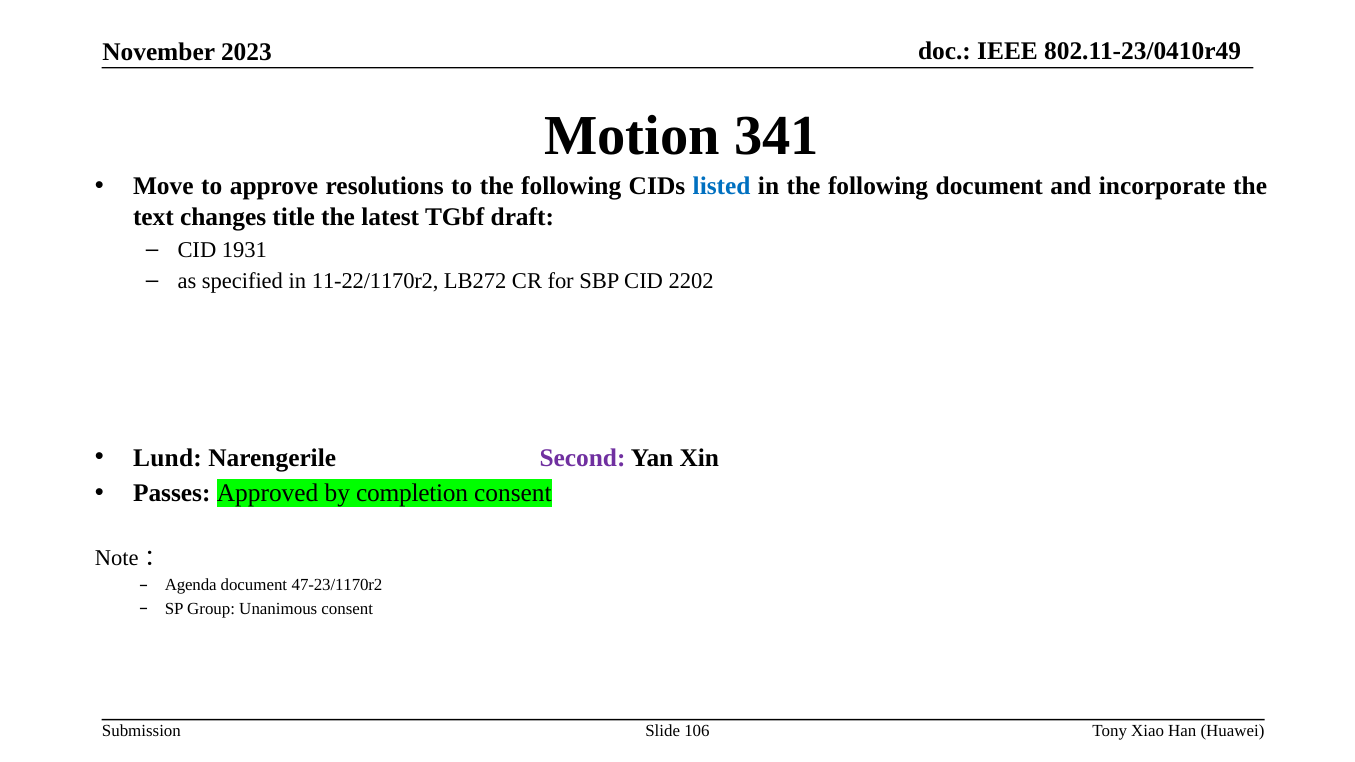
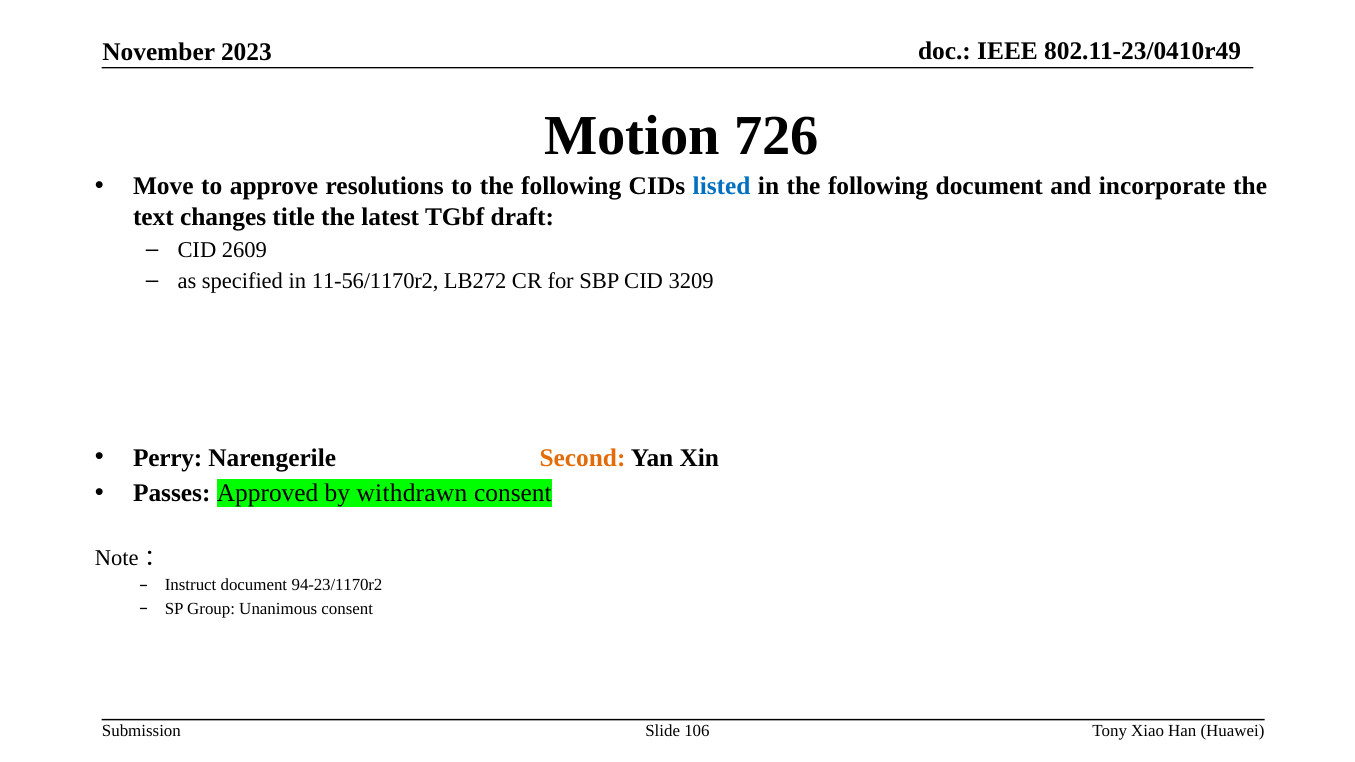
341: 341 -> 726 (776, 136)
1931: 1931 -> 2609 (244, 250)
11-22/1170r2: 11-22/1170r2 -> 11-56/1170r2 (375, 282)
2202: 2202 -> 3209 (691, 282)
Lund: Lund -> Perry (168, 458)
Second colour: purple -> orange (583, 458)
completion: completion -> withdrawn (412, 494)
Agenda: Agenda -> Instruct (191, 585)
47-23/1170r2: 47-23/1170r2 -> 94-23/1170r2 (337, 585)
